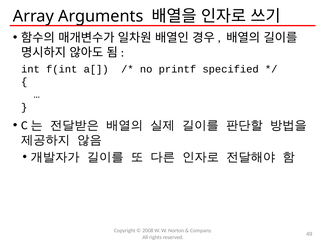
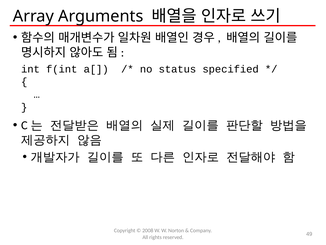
printf: printf -> status (177, 69)
